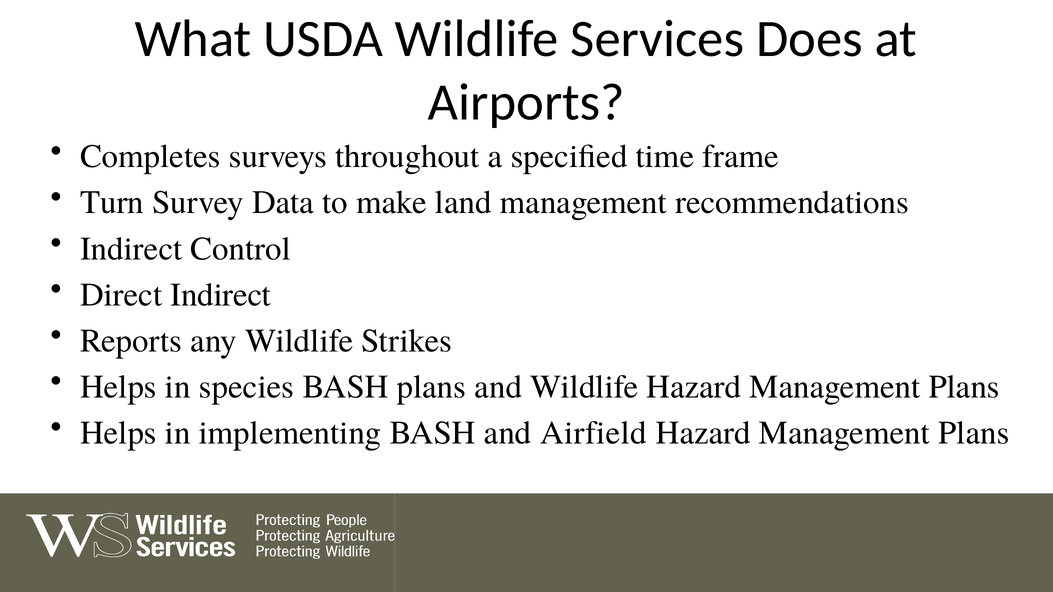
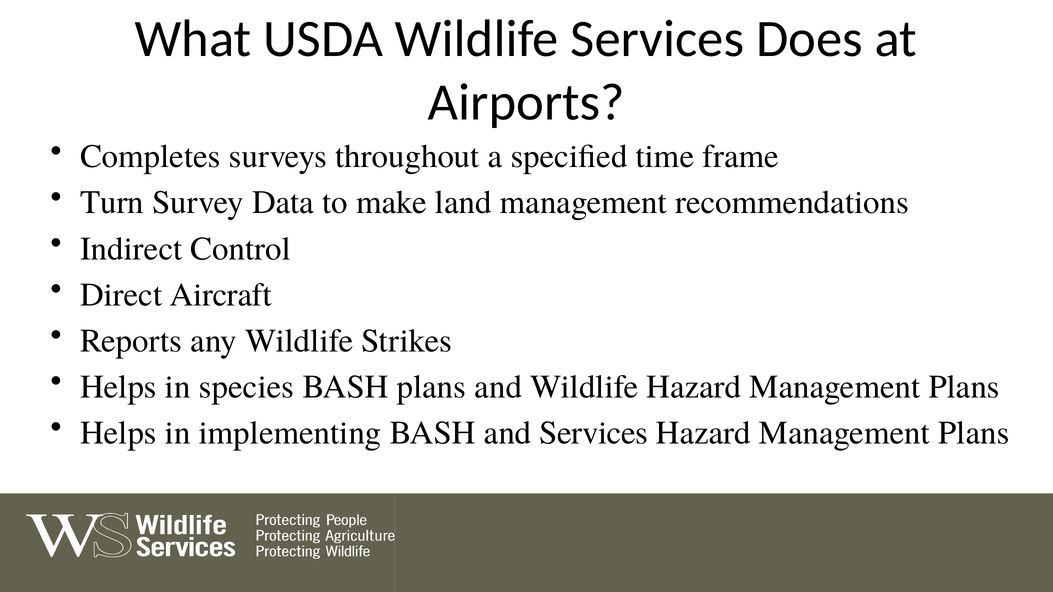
Direct Indirect: Indirect -> Aircraft (221, 295)
and Airfield: Airfield -> Services (594, 433)
